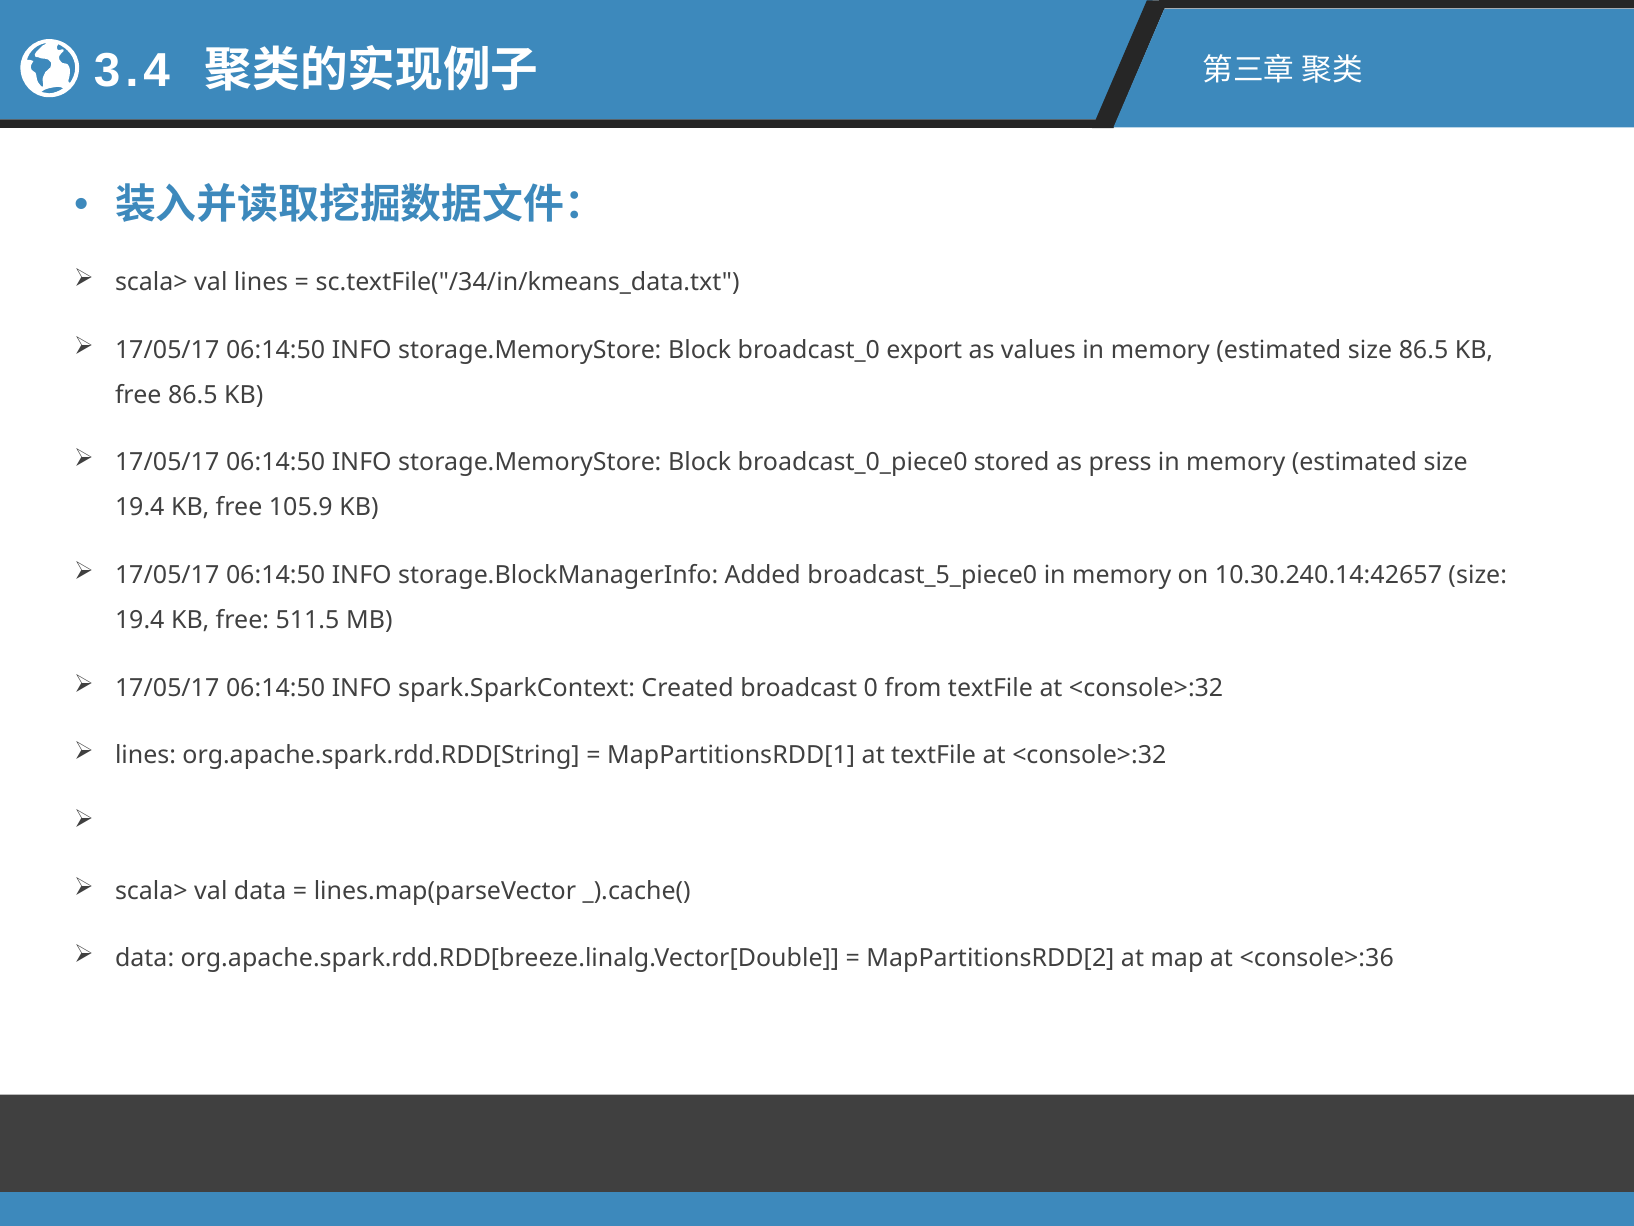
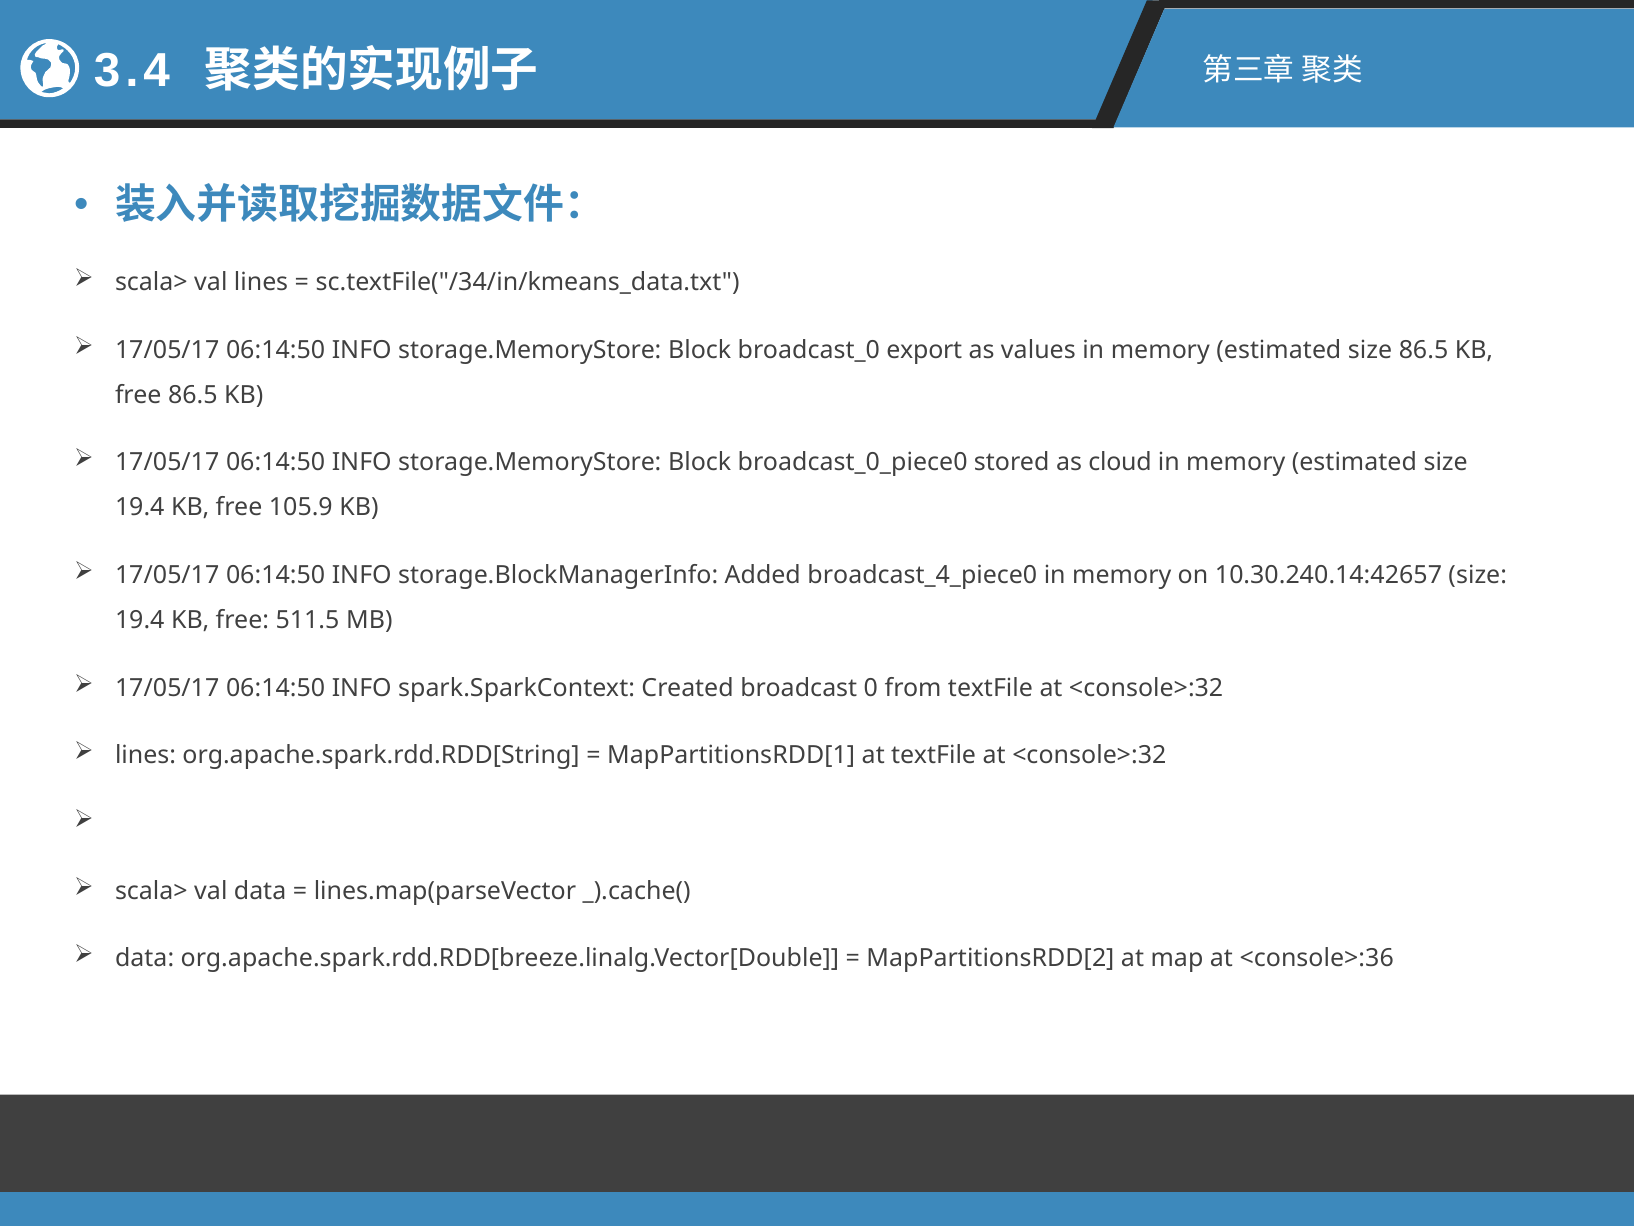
press: press -> cloud (1120, 462)
broadcast_5_piece0: broadcast_5_piece0 -> broadcast_4_piece0 (922, 575)
